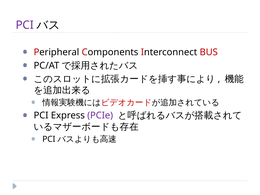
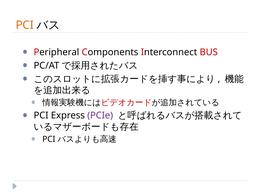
PCI colour: purple -> orange (25, 25)
